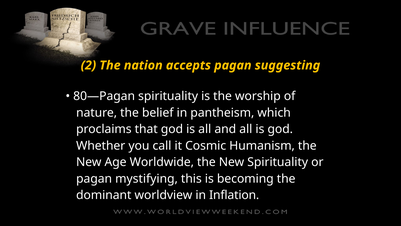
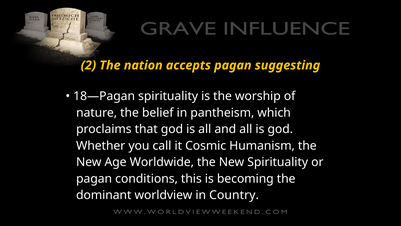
80—Pagan: 80—Pagan -> 18—Pagan (104, 96)
mystifying: mystifying -> conditions (147, 178)
Inflation: Inflation -> Country (234, 195)
